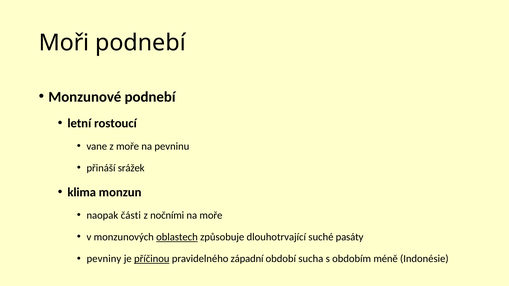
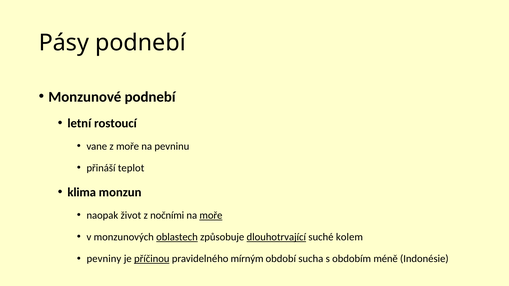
Moři: Moři -> Pásy (64, 43)
srážek: srážek -> teplot (131, 168)
části: části -> život (131, 216)
moře underline: none -> present (211, 216)
dlouhotrvající underline: none -> present (276, 237)
pasáty: pasáty -> kolem (349, 237)
západní: západní -> mírným (247, 259)
